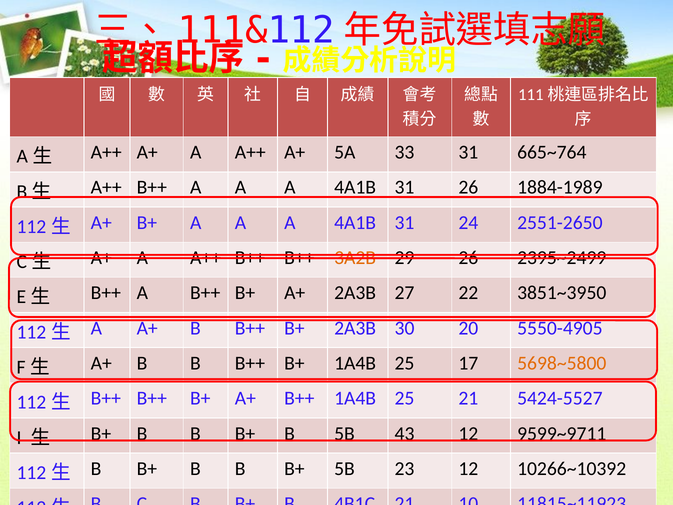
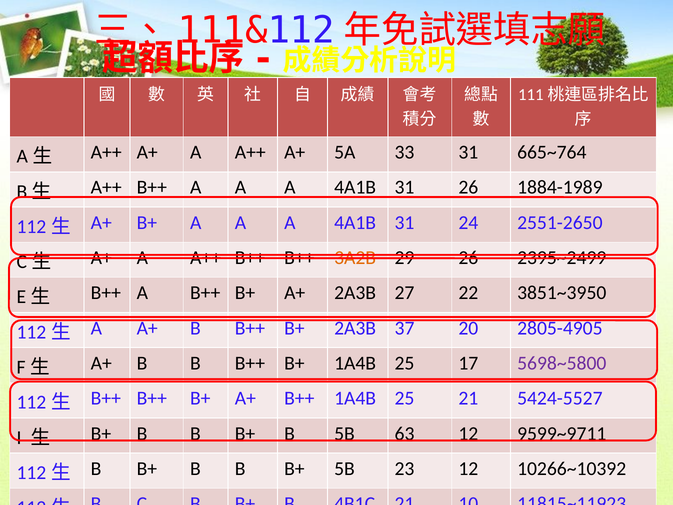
30: 30 -> 37 (405, 328)
5550-4905: 5550-4905 -> 2805-4905 (560, 328)
5698~5800 colour: orange -> purple (562, 363)
43: 43 -> 63 (405, 433)
